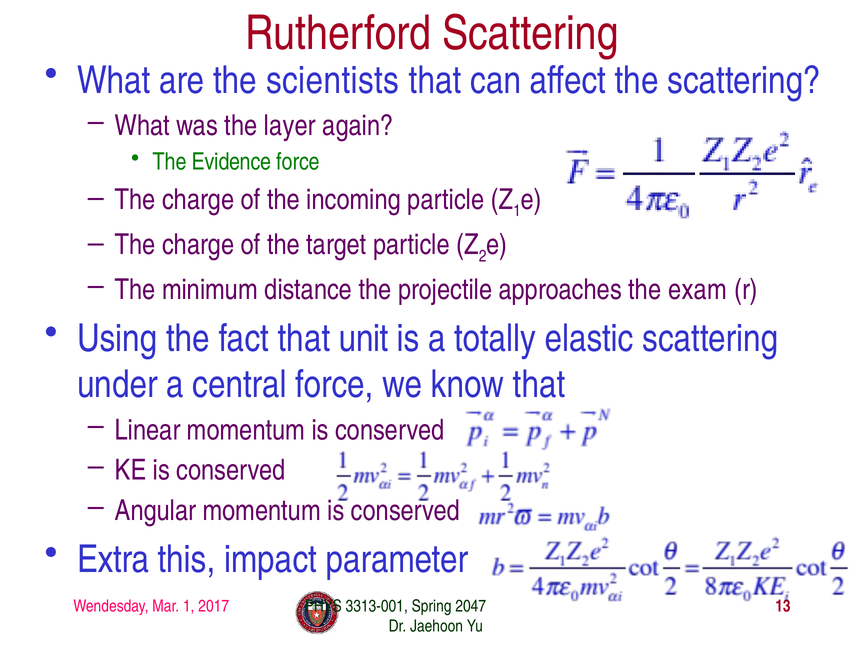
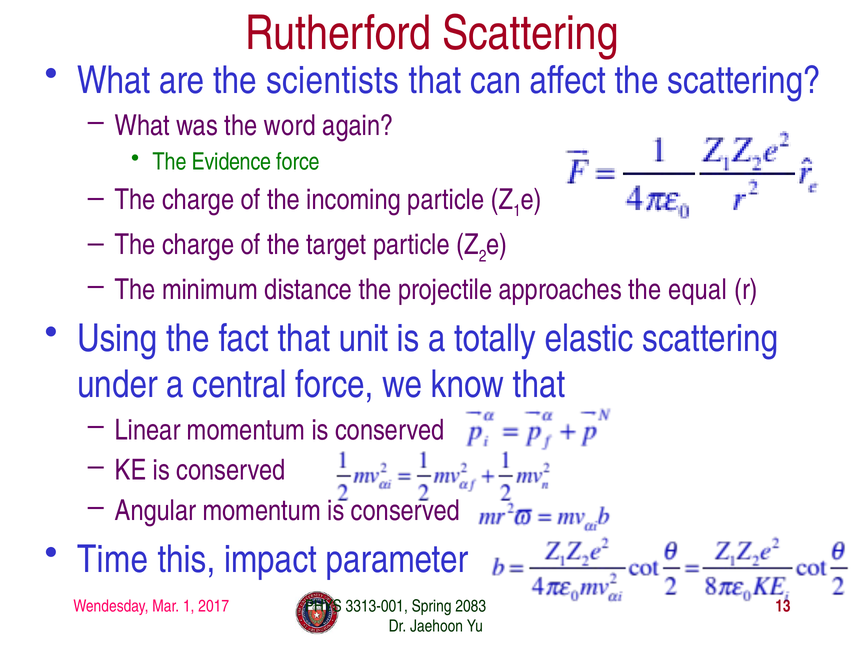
layer: layer -> word (290, 126)
exam: exam -> equal (698, 290)
Extra: Extra -> Time (113, 559)
2047: 2047 -> 2083 (471, 606)
